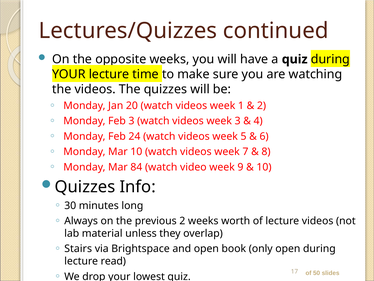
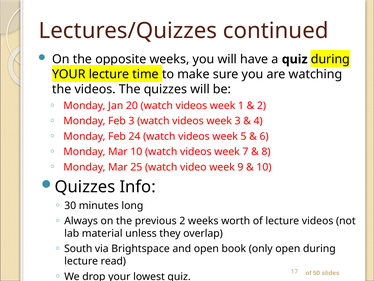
84: 84 -> 25 (136, 167)
Stairs: Stairs -> South (78, 248)
